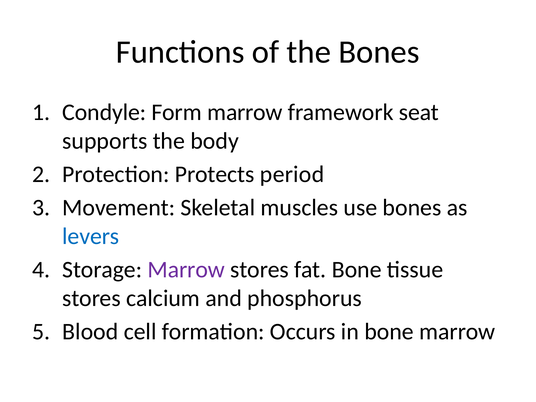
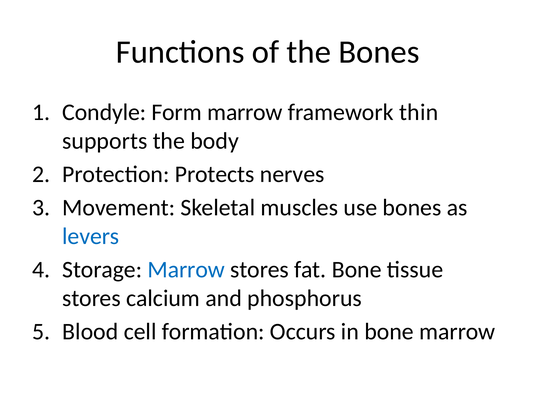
seat: seat -> thin (419, 112)
period: period -> nerves (292, 174)
Marrow colour: purple -> blue (186, 270)
